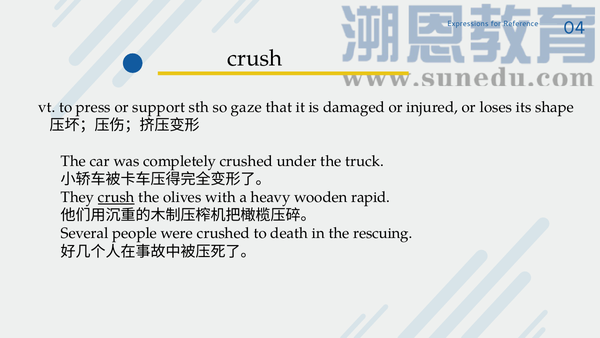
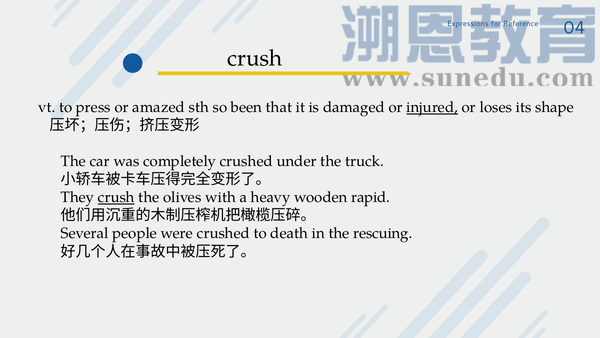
support: support -> amazed (159, 107)
gaze: gaze -> been (247, 107)
injured underline: none -> present (432, 107)
